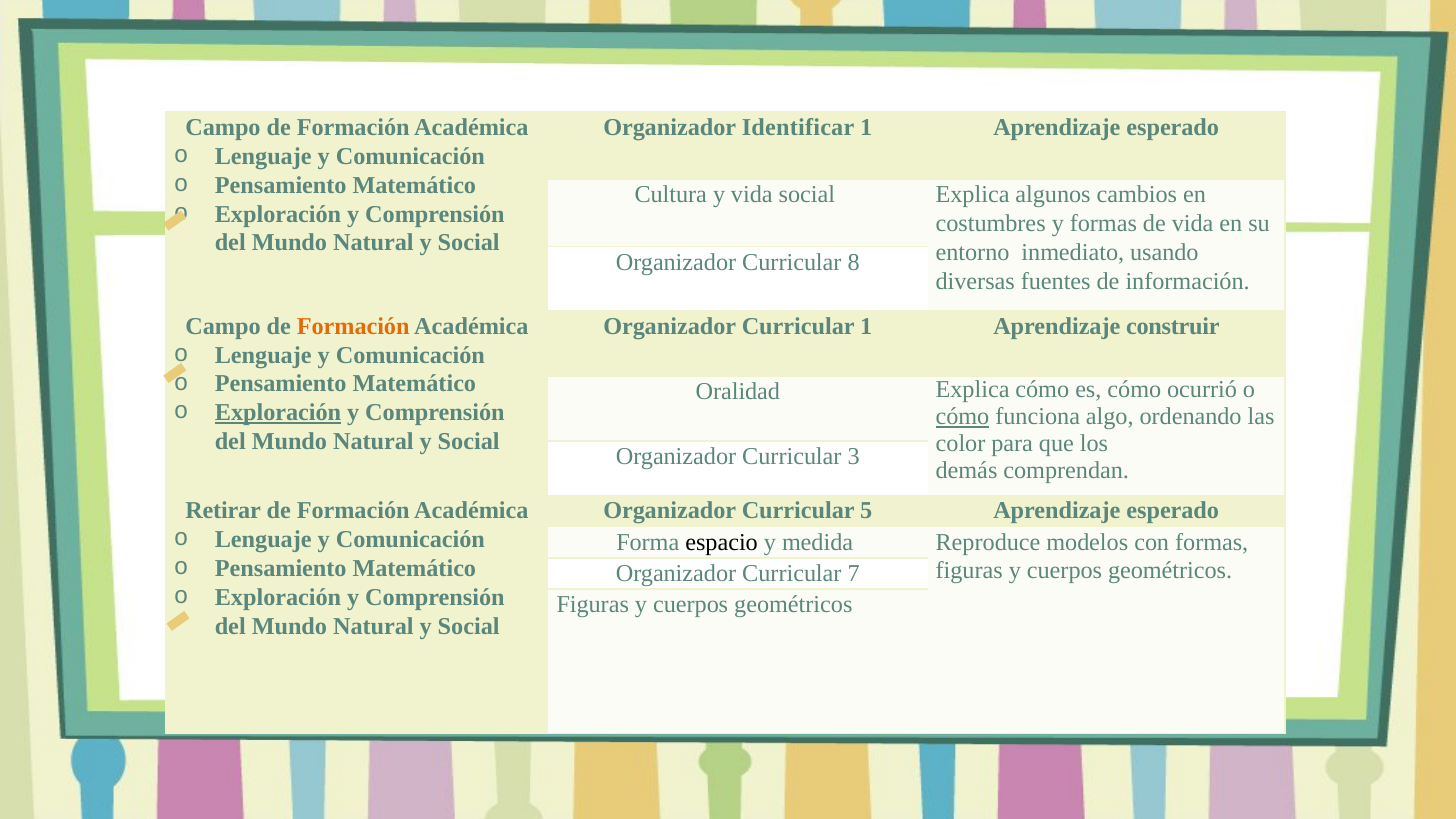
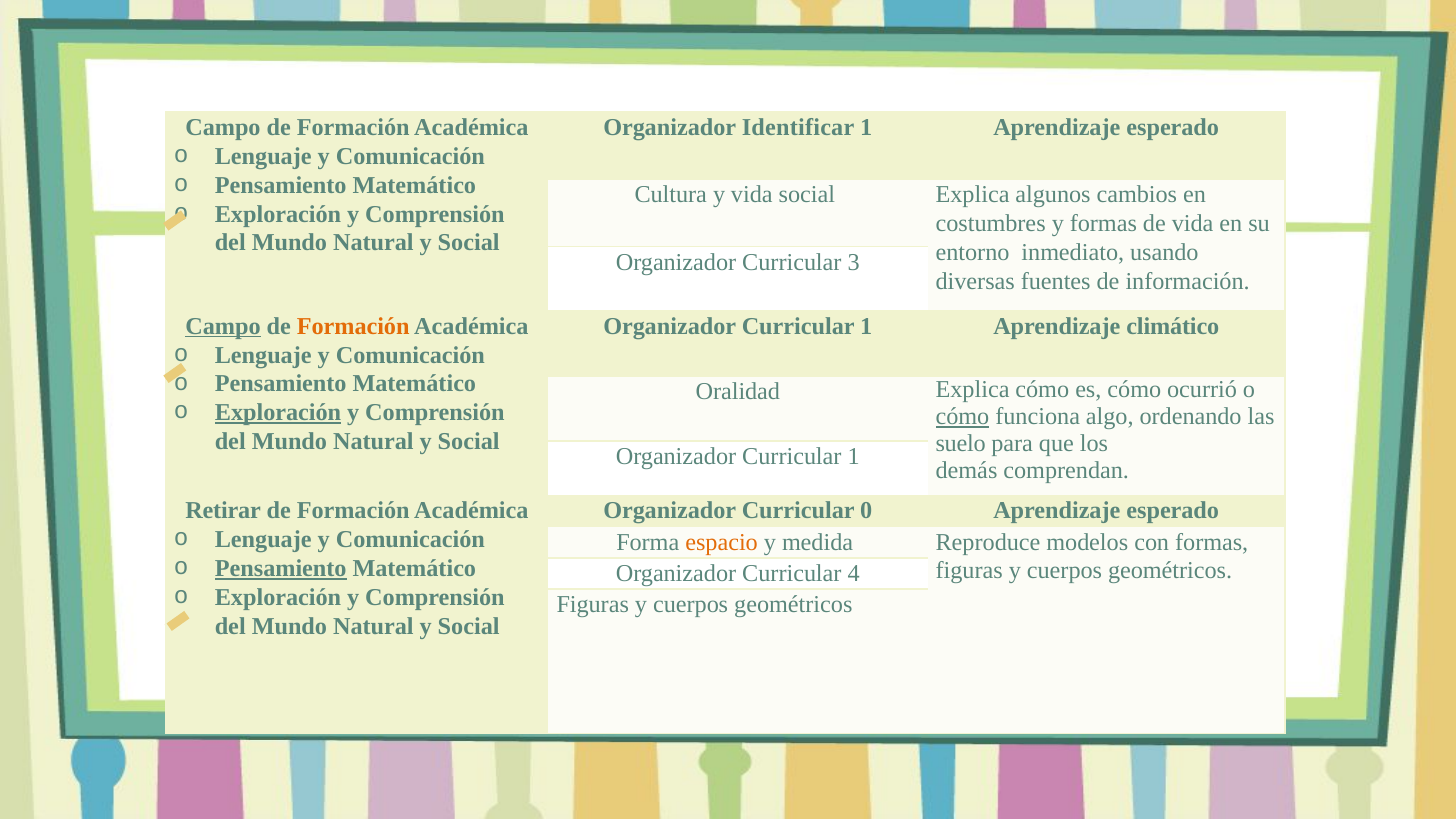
8: 8 -> 3 (854, 262)
Campo underline: none -> present (223, 326)
construir: construir -> climático (1173, 326)
color: color -> suelo (961, 443)
3: 3 -> 1 (854, 457)
5: 5 -> 0 (866, 511)
espacio colour: black -> orange (722, 542)
Pensamiento underline: none -> present (281, 568)
7: 7 -> 4 (854, 573)
